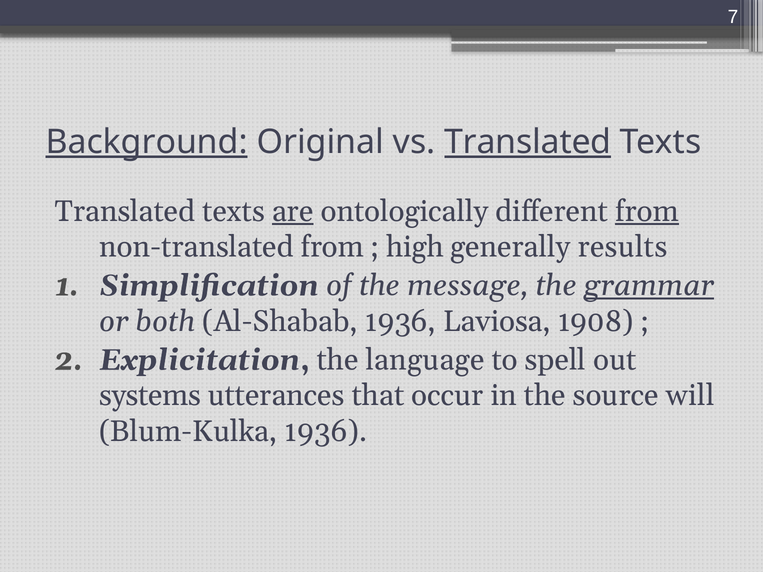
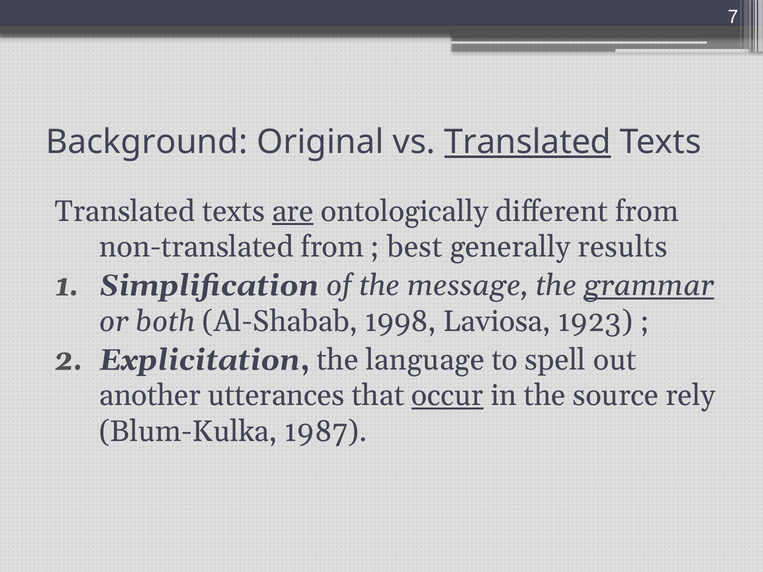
Background underline: present -> none (147, 142)
from underline: present -> none (647, 211)
high: high -> best (415, 247)
Al-Shabab 1936: 1936 -> 1998 (400, 321)
1908: 1908 -> 1923 (595, 321)
systems: systems -> another (150, 396)
occur underline: none -> present (447, 396)
will: will -> rely (690, 396)
Blum-Kulka 1936: 1936 -> 1987 (326, 431)
